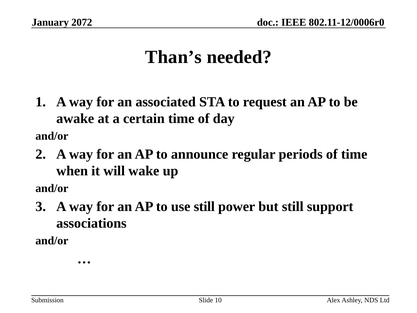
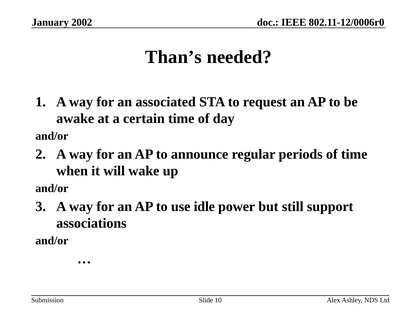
2072: 2072 -> 2002 (82, 22)
use still: still -> idle (204, 206)
